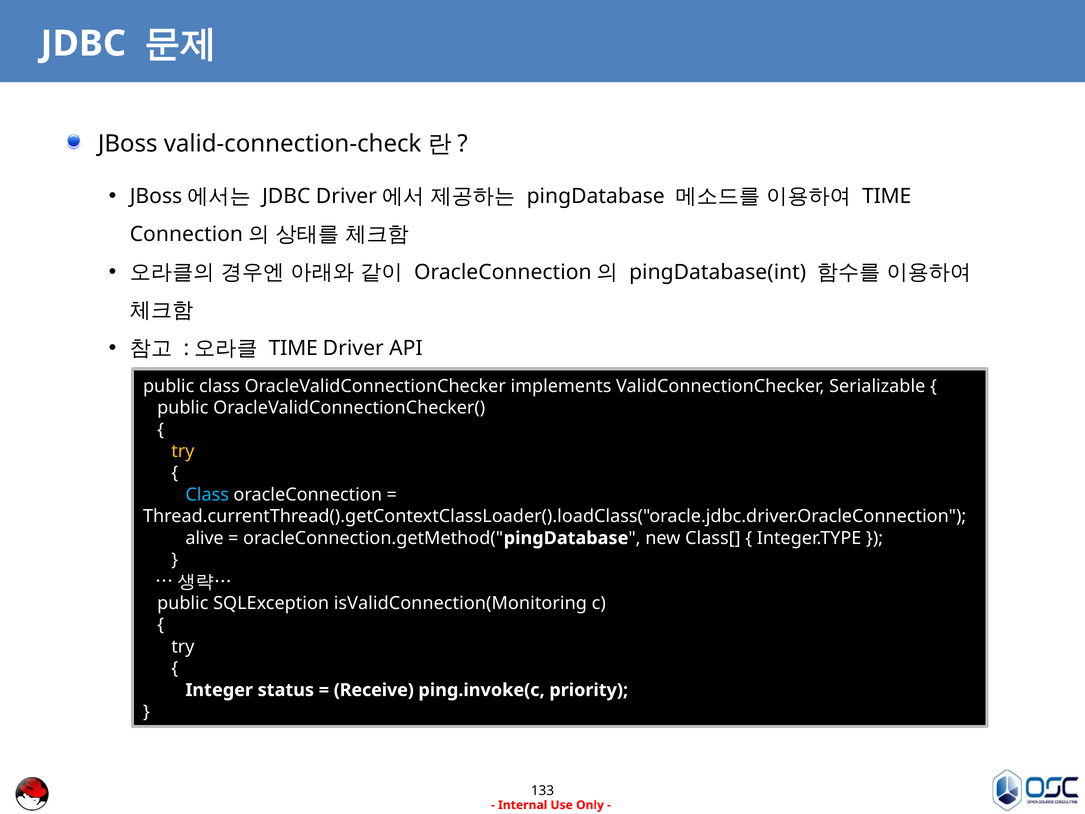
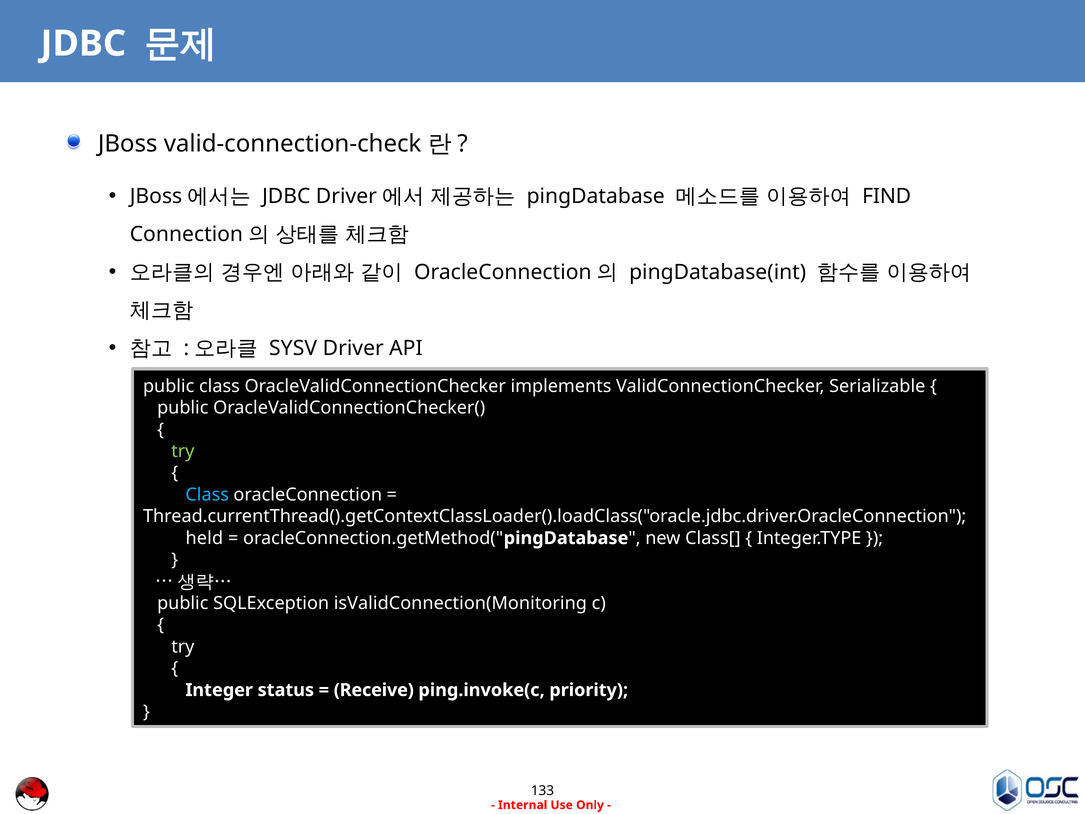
TIME: TIME -> FIND (887, 196)
TIME: TIME -> SYSV (293, 348)
try colour: yellow -> light green (183, 451)
alive: alive -> held (204, 538)
